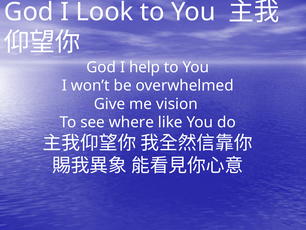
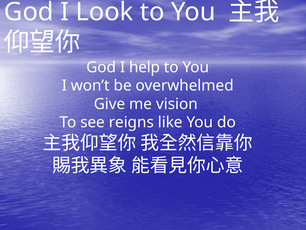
where: where -> reigns (131, 122)
